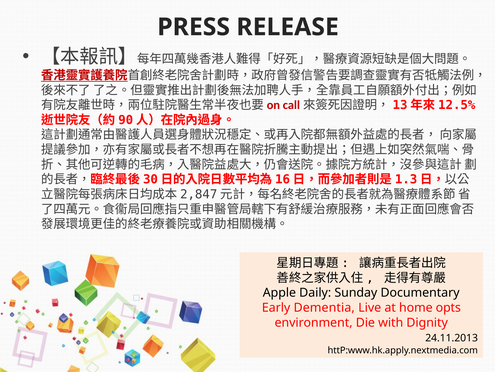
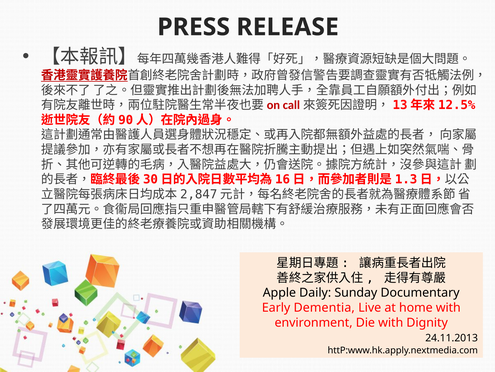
home opts: opts -> with (448, 307)
